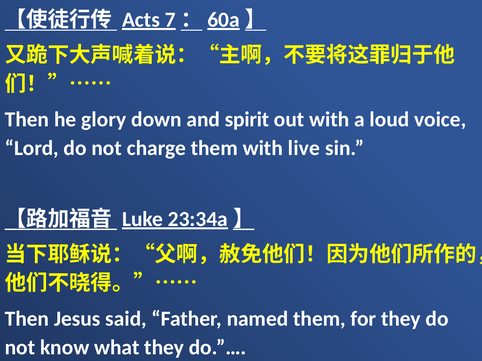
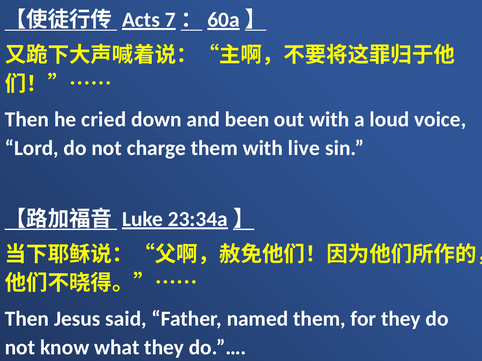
glory: glory -> cried (104, 120)
spirit: spirit -> been (247, 120)
